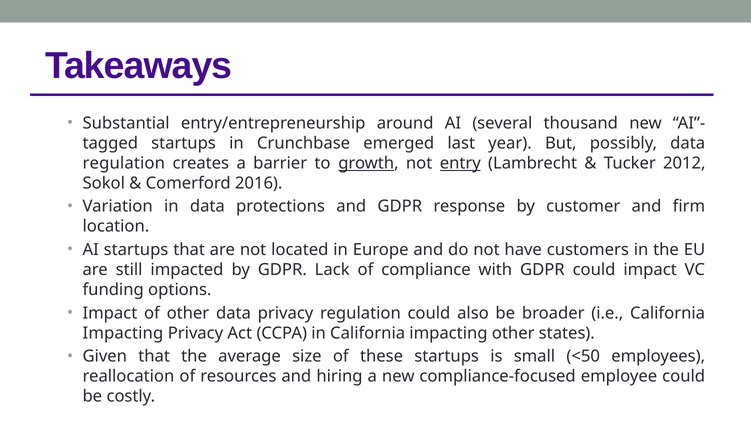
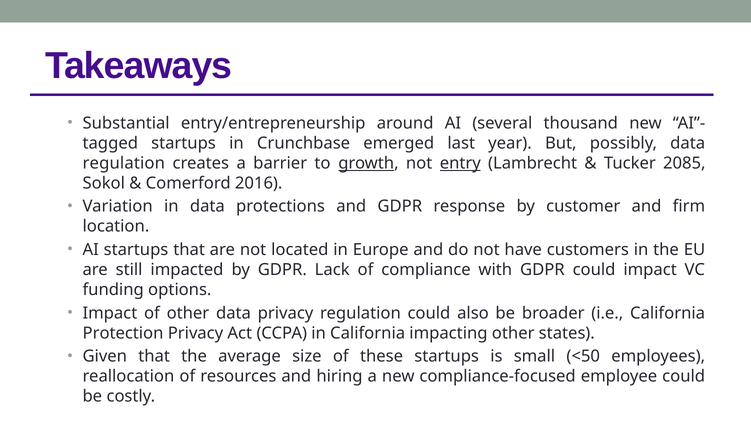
2012: 2012 -> 2085 (684, 163)
Impacting: Impacting -> Protection (123, 333)
